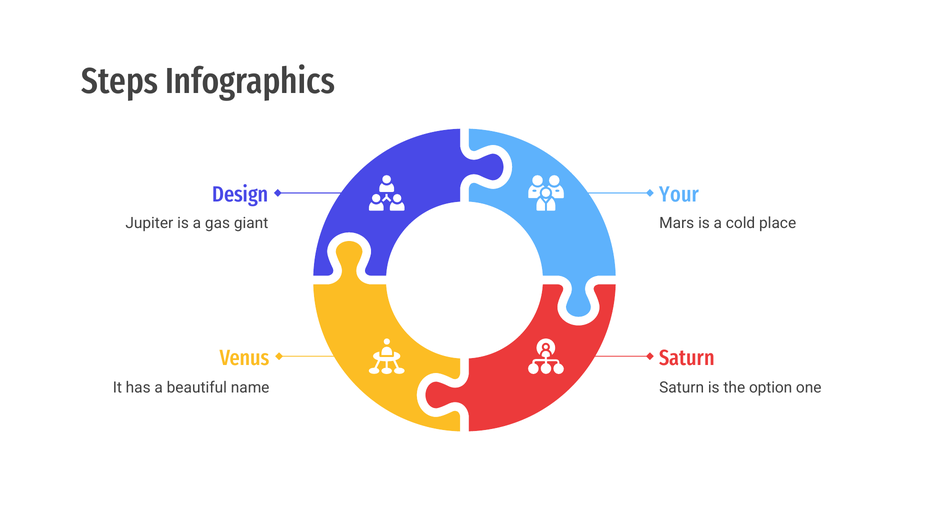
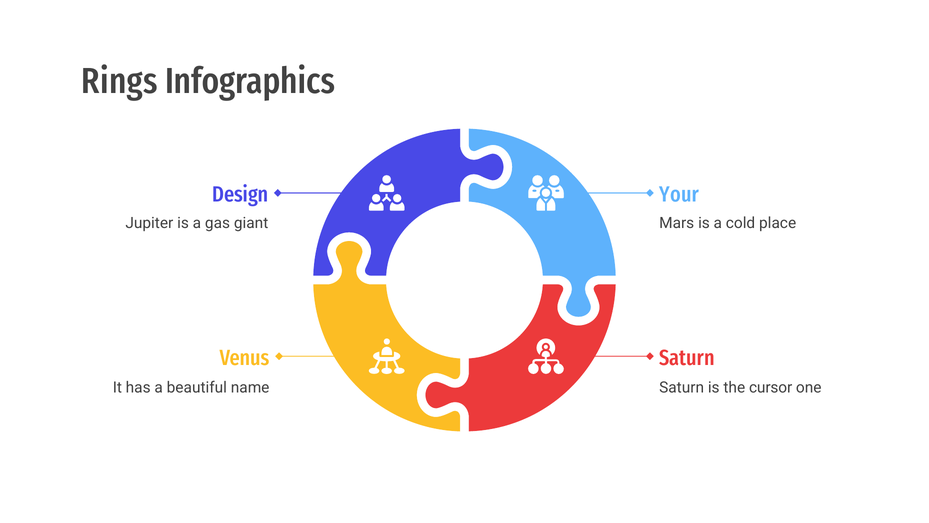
Steps: Steps -> Rings (120, 81)
option: option -> cursor (771, 387)
